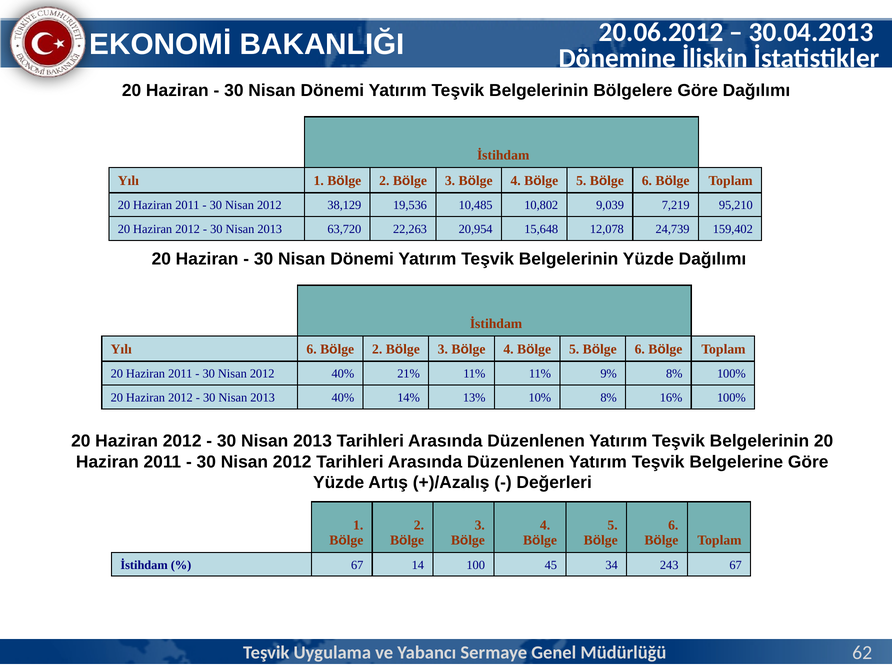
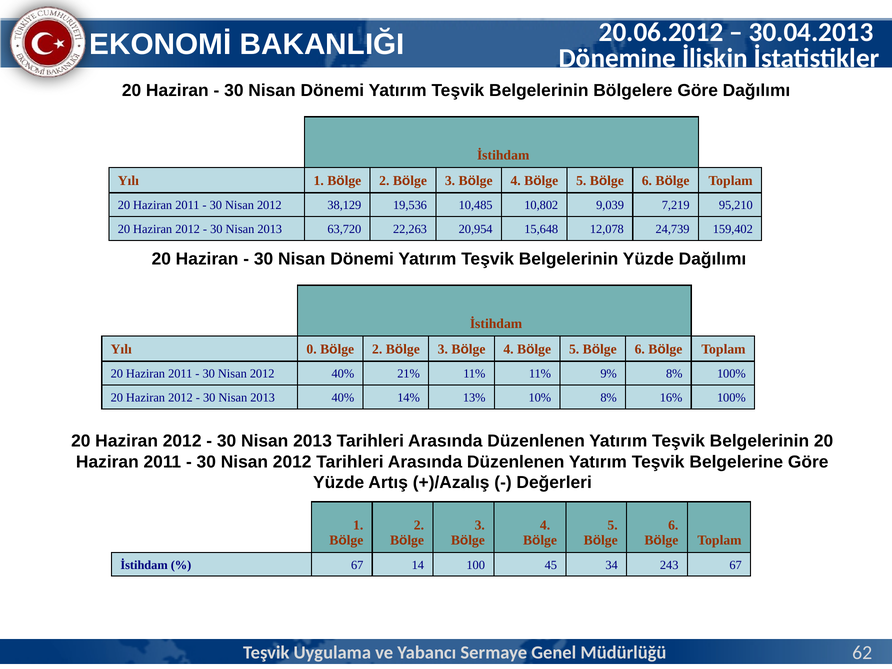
Yılı 6: 6 -> 0 (312, 349)
